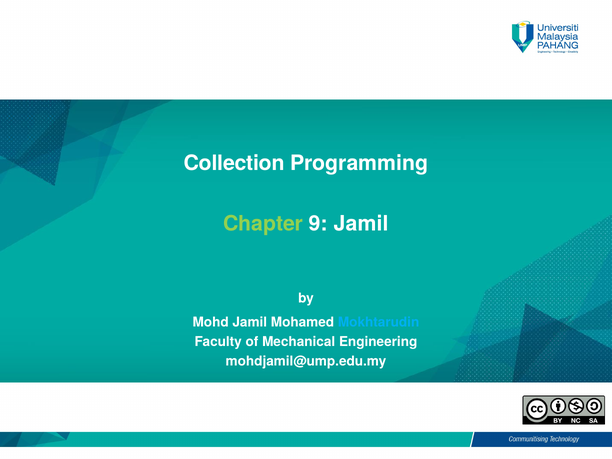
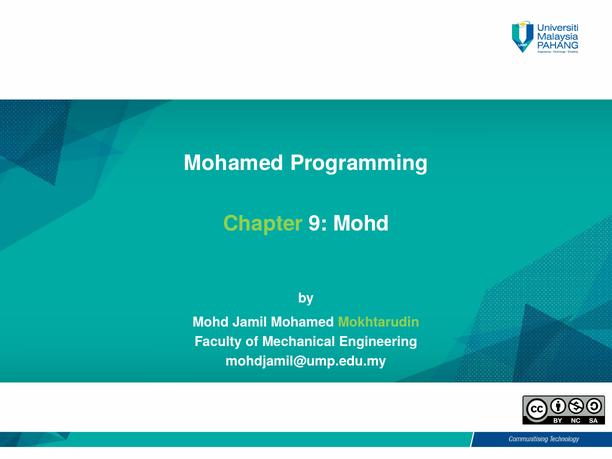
Collection: Collection -> Mohamed (234, 163)
9 Jamil: Jamil -> Mohd (361, 224)
Mokhtarudin colour: light blue -> light green (379, 323)
